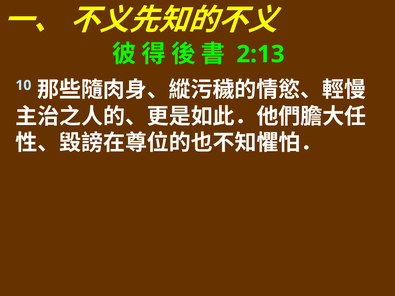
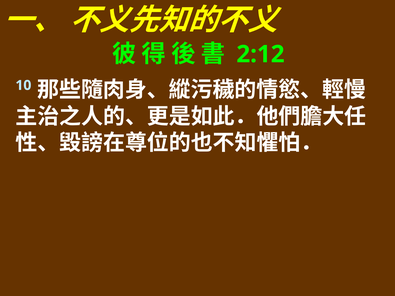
2:13: 2:13 -> 2:12 (260, 54)
